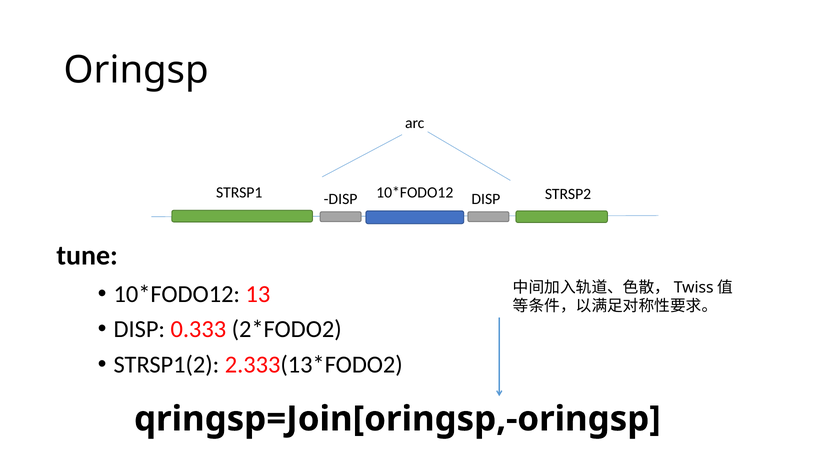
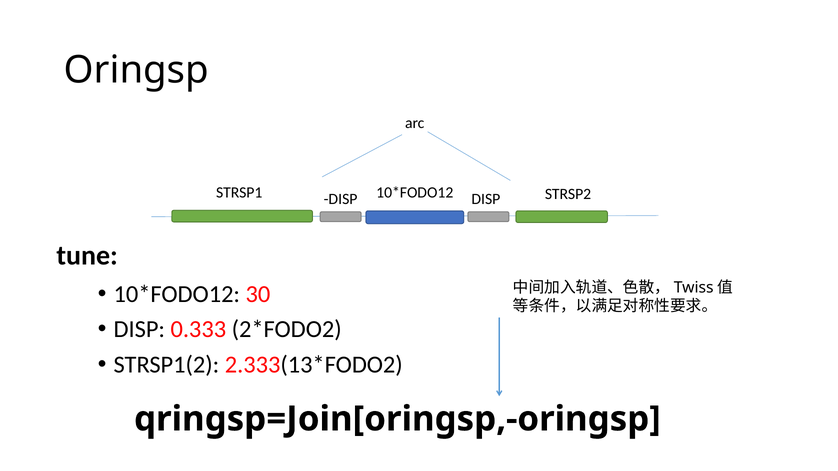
13: 13 -> 30 (258, 295)
